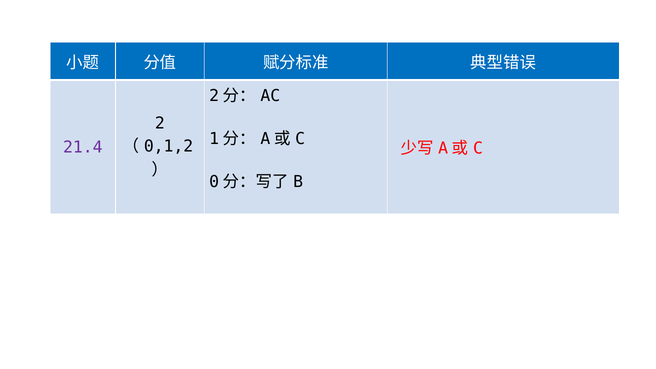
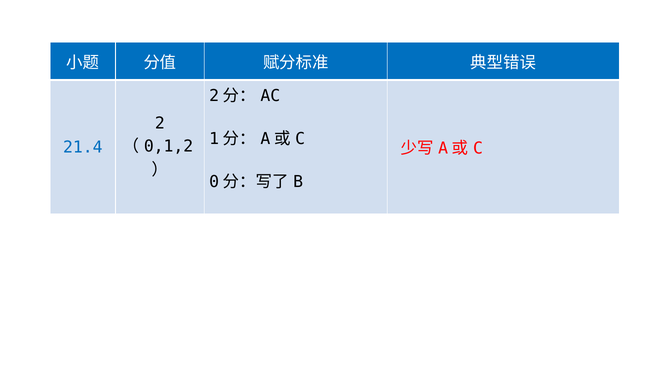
21.4 colour: purple -> blue (83, 147)
